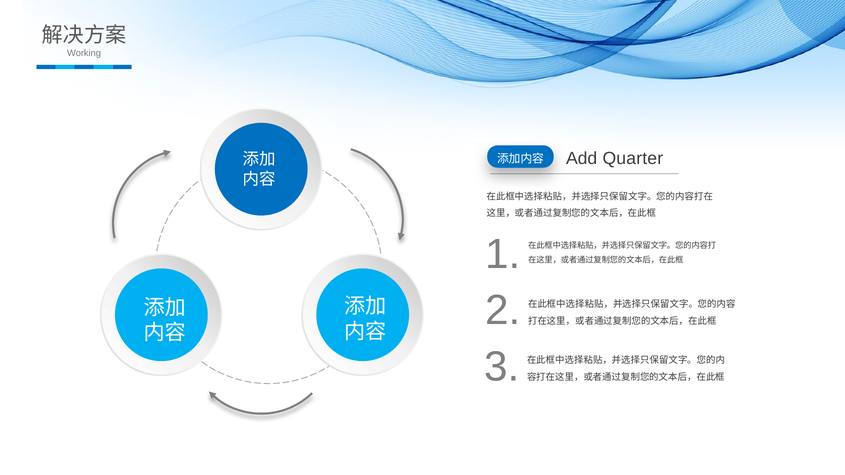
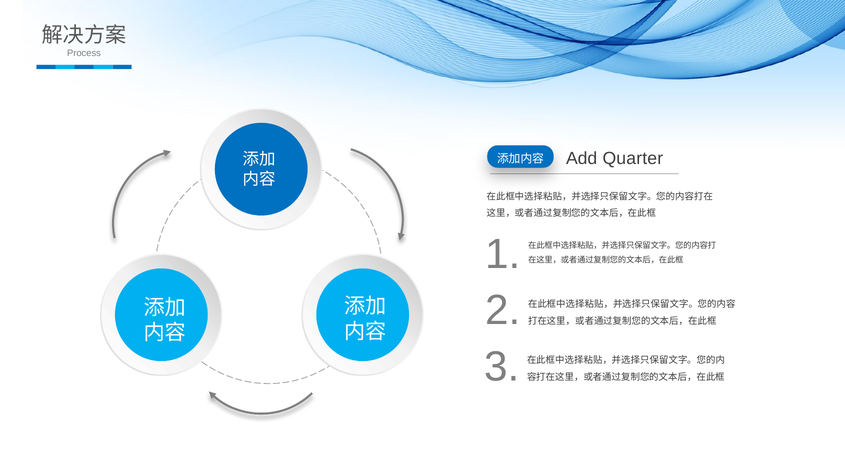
Working: Working -> Process (84, 53)
